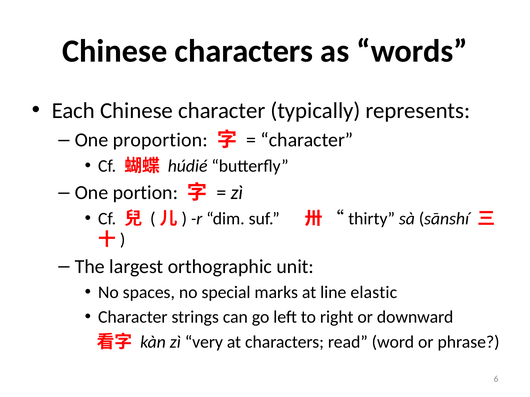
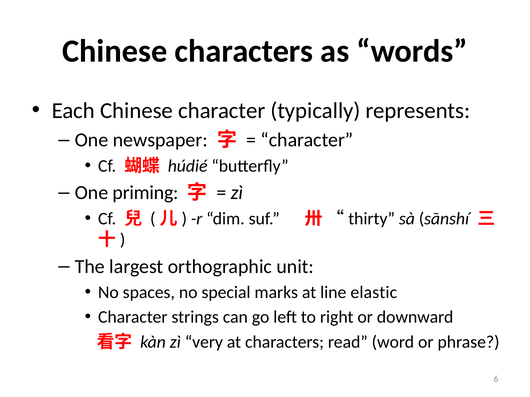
proportion: proportion -> newspaper (160, 140)
portion: portion -> priming (146, 193)
